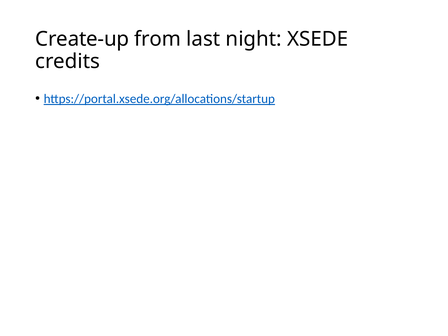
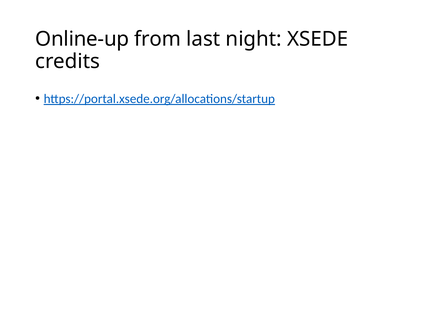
Create-up: Create-up -> Online-up (82, 39)
